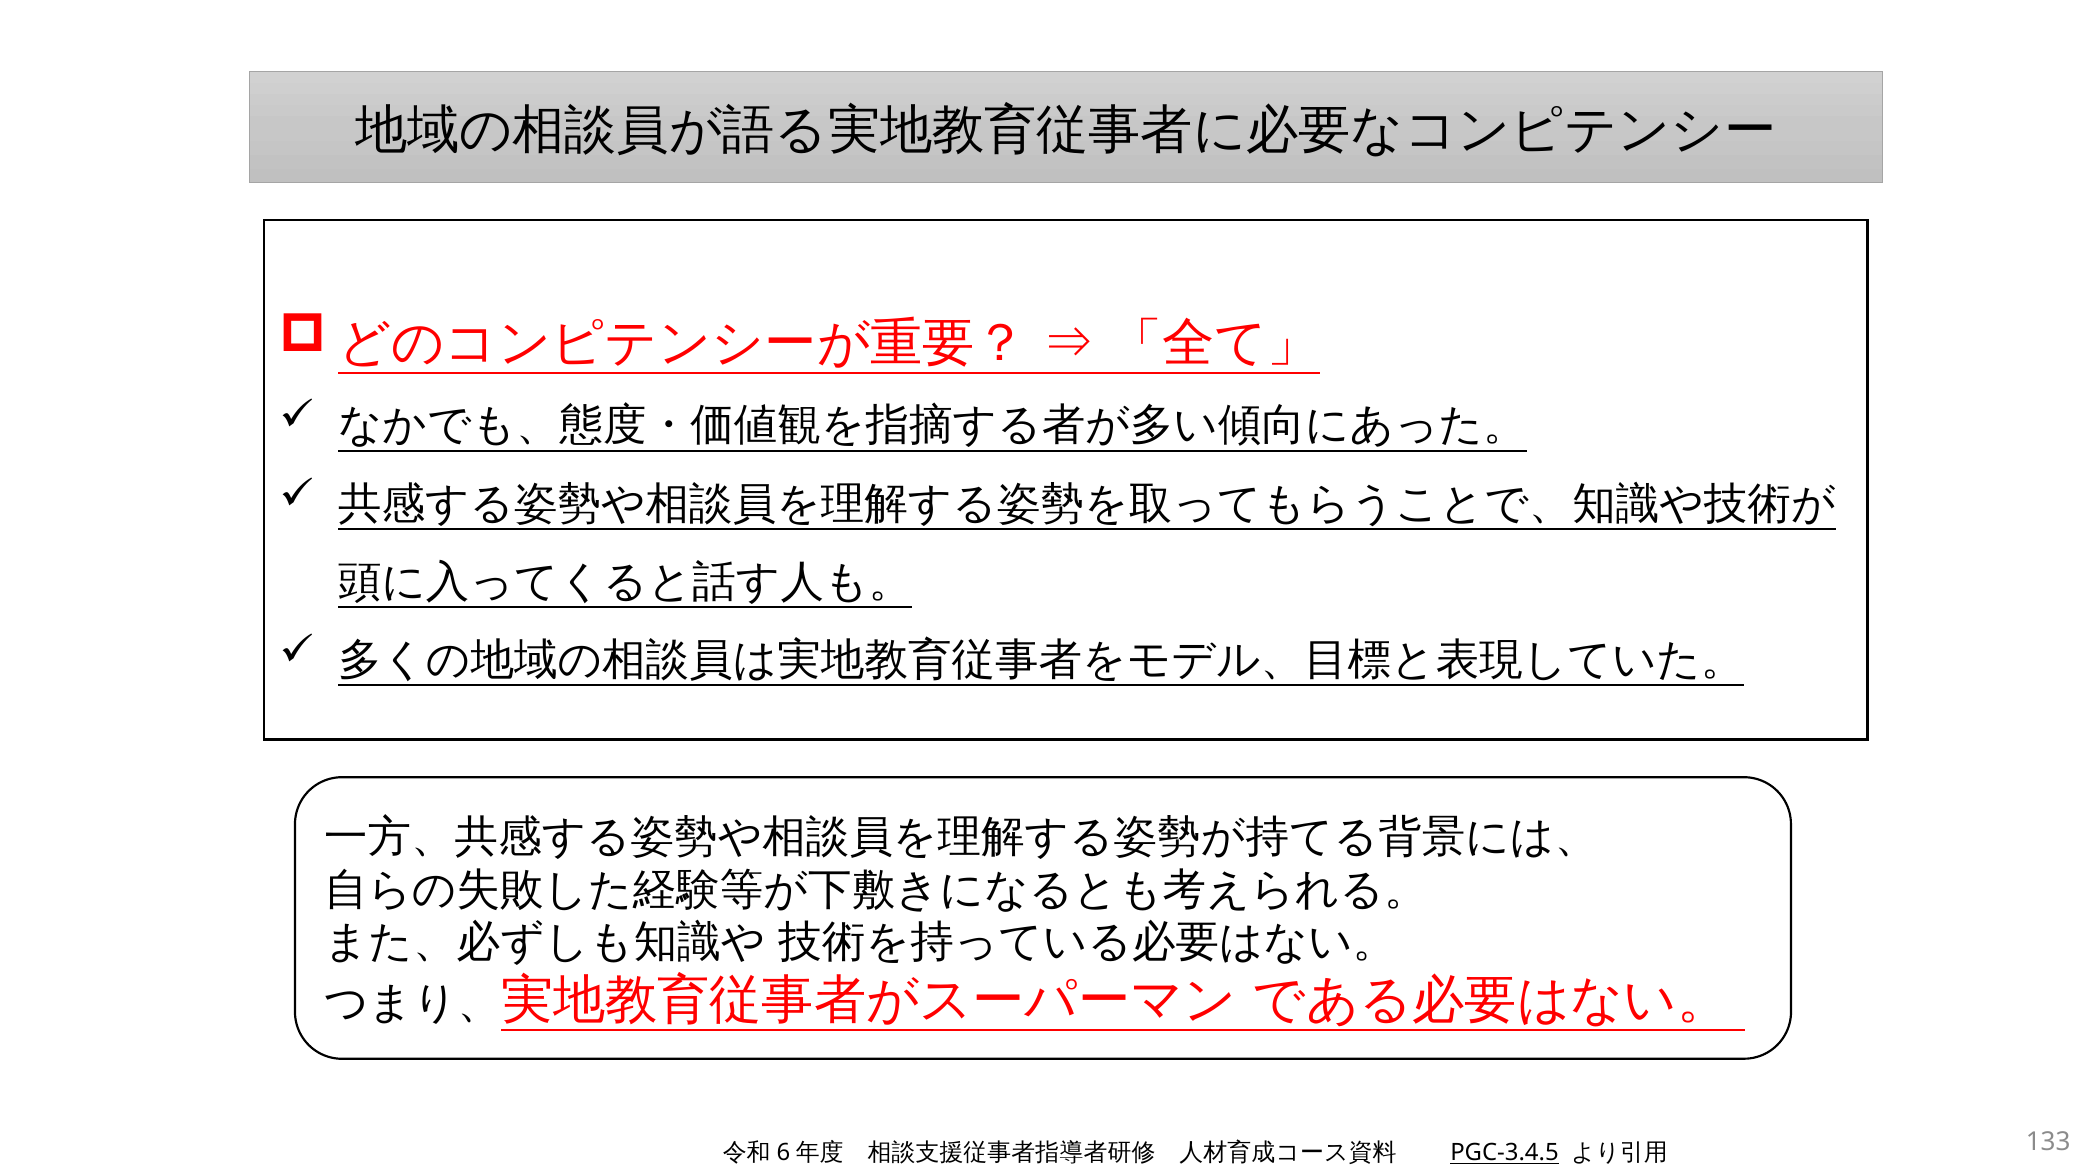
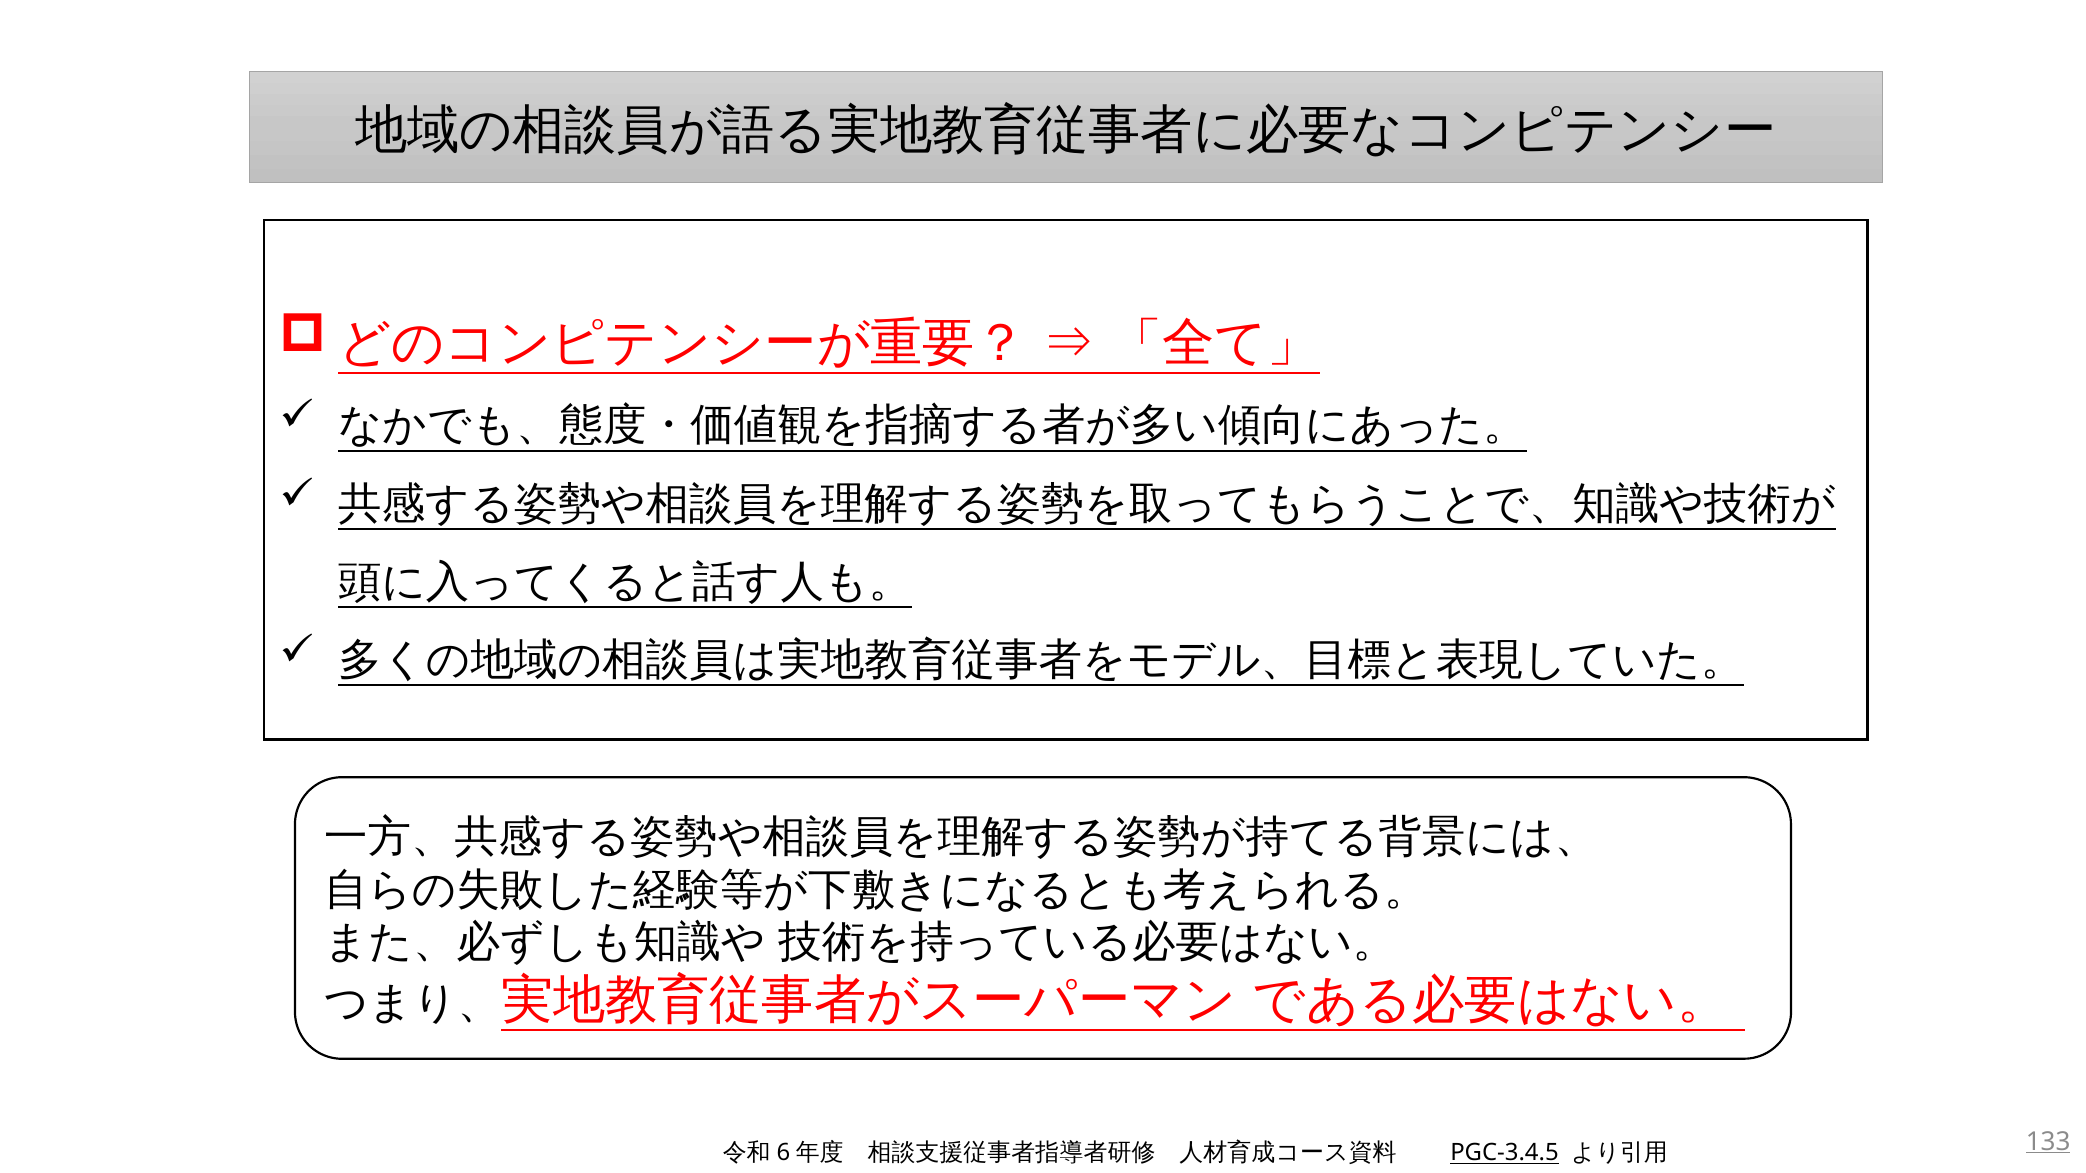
133 underline: none -> present (2048, 1142)
